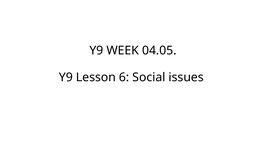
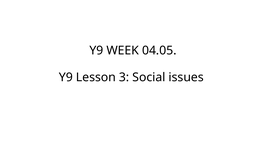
6: 6 -> 3 (124, 78)
